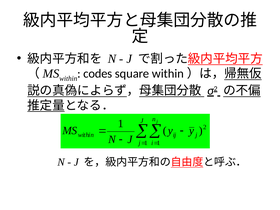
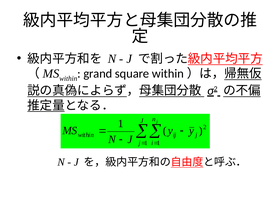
codes: codes -> grand (98, 74)
